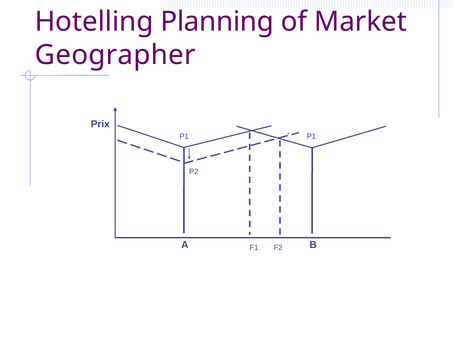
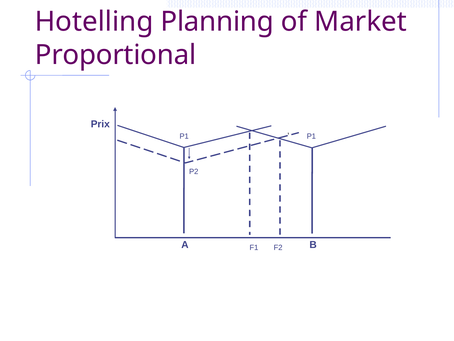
Geographer: Geographer -> Proportional (116, 55)
